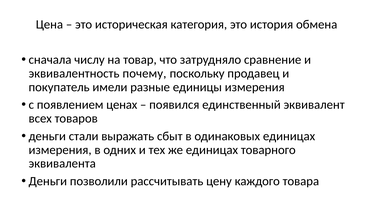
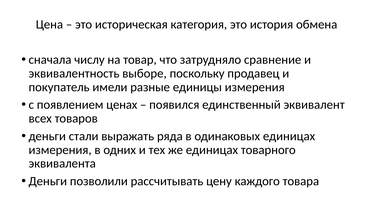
почему: почему -> выборе (145, 74)
сбыт: сбыт -> ряда (170, 136)
